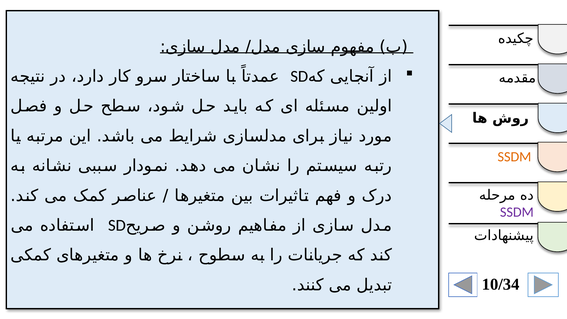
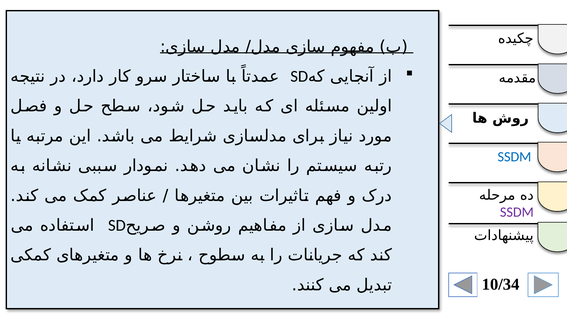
SSDM colour: orange -> blue (514, 157)
